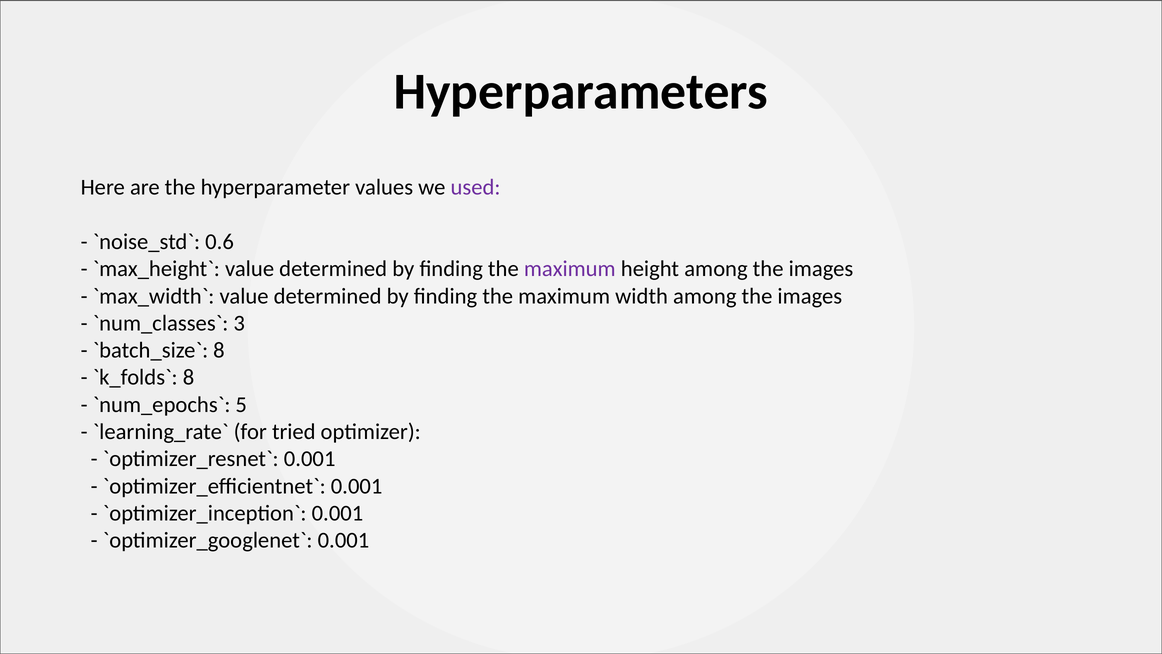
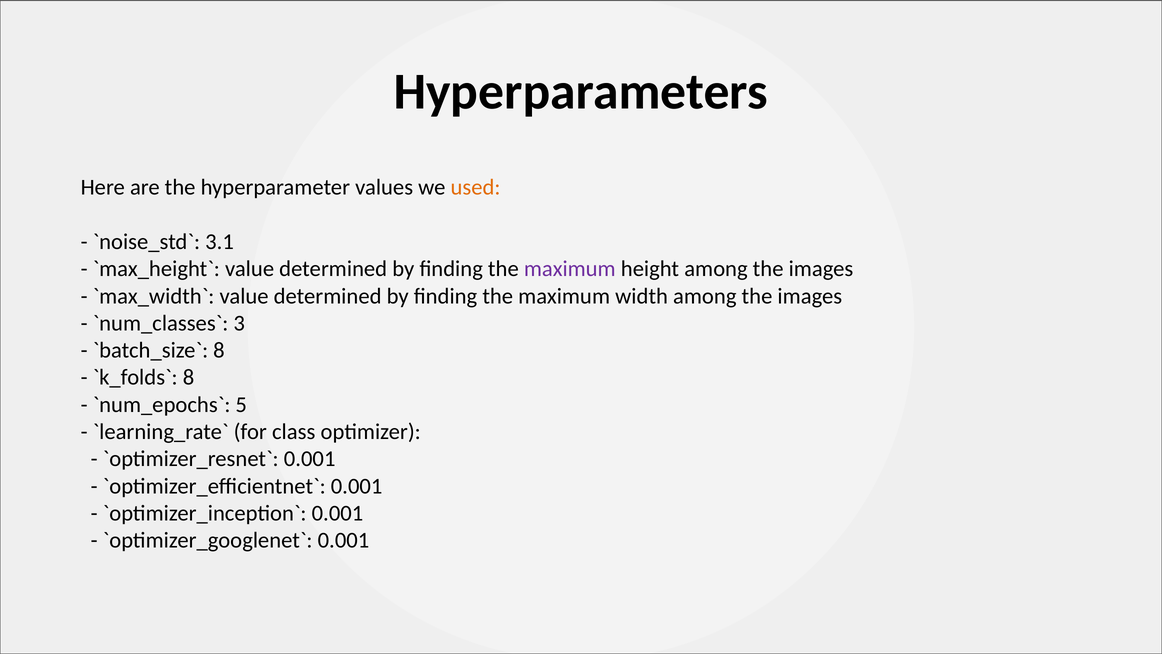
used colour: purple -> orange (476, 187)
0.6: 0.6 -> 3.1 (220, 242)
tried: tried -> class (294, 432)
